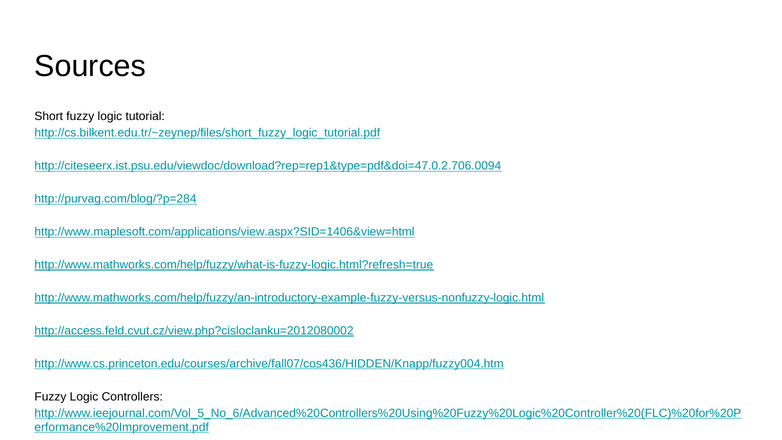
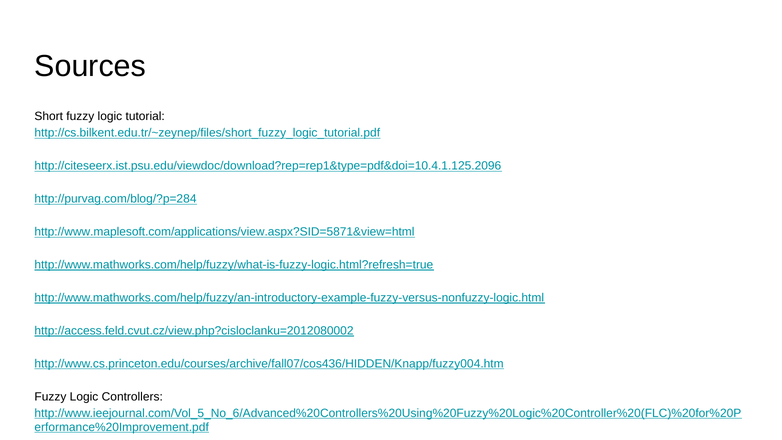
http://citeseerx.ist.psu.edu/viewdoc/download?rep=rep1&type=pdf&doi=47.0.2.706.0094: http://citeseerx.ist.psu.edu/viewdoc/download?rep=rep1&type=pdf&doi=47.0.2.706.0094 -> http://citeseerx.ist.psu.edu/viewdoc/download?rep=rep1&type=pdf&doi=10.4.1.125.2096 (268, 166)
http://www.maplesoft.com/applications/view.aspx?SID=1406&view=html: http://www.maplesoft.com/applications/view.aspx?SID=1406&view=html -> http://www.maplesoft.com/applications/view.aspx?SID=5871&view=html (224, 232)
